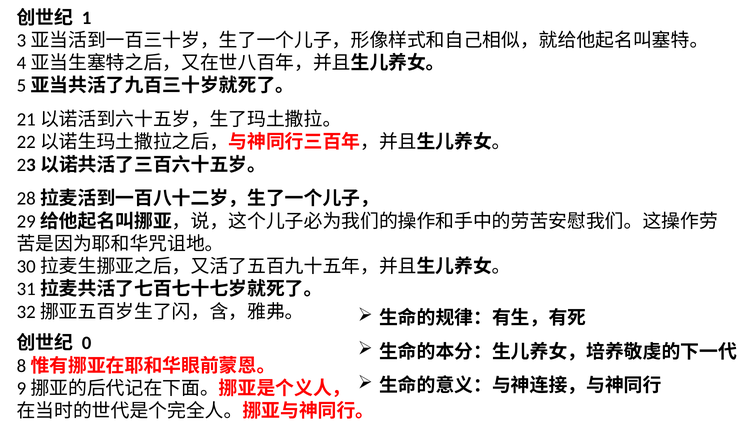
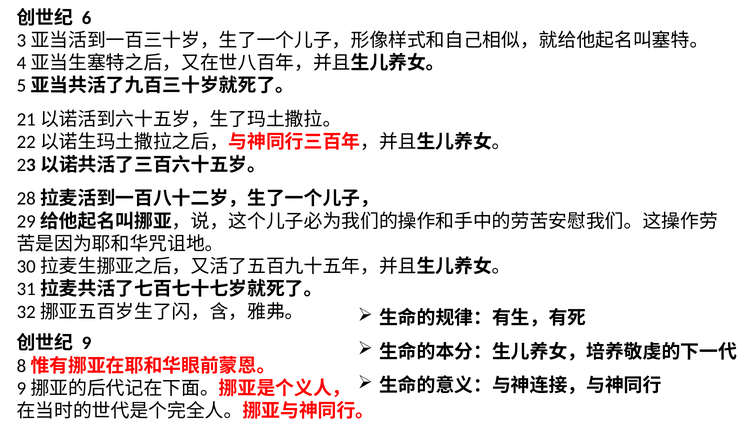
1: 1 -> 6 (87, 18)
0: 0 -> 9 (87, 343)
